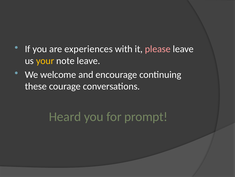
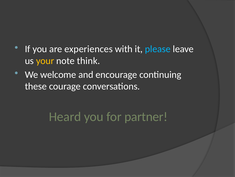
please colour: pink -> light blue (158, 49)
note leave: leave -> think (88, 61)
prompt: prompt -> partner (146, 116)
